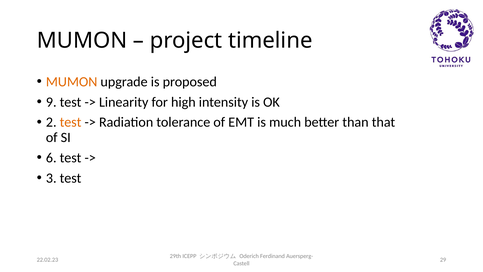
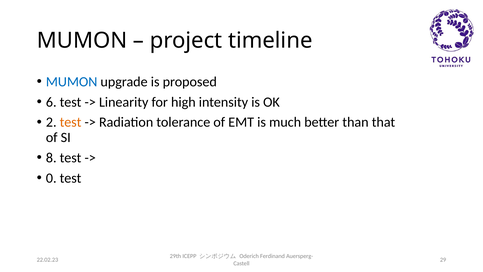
MUMON colour: orange -> blue (72, 82)
9: 9 -> 6 (51, 102)
6: 6 -> 8 (51, 158)
3: 3 -> 0 (51, 178)
